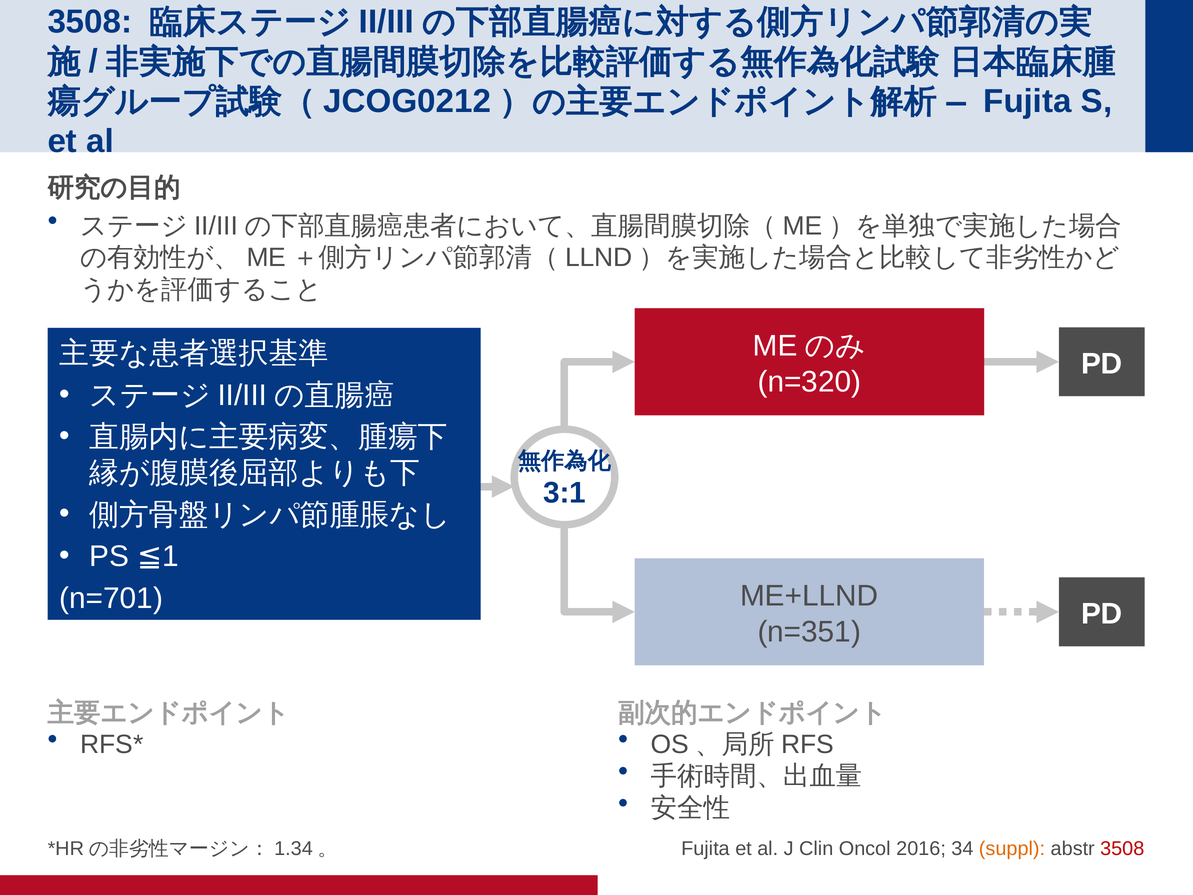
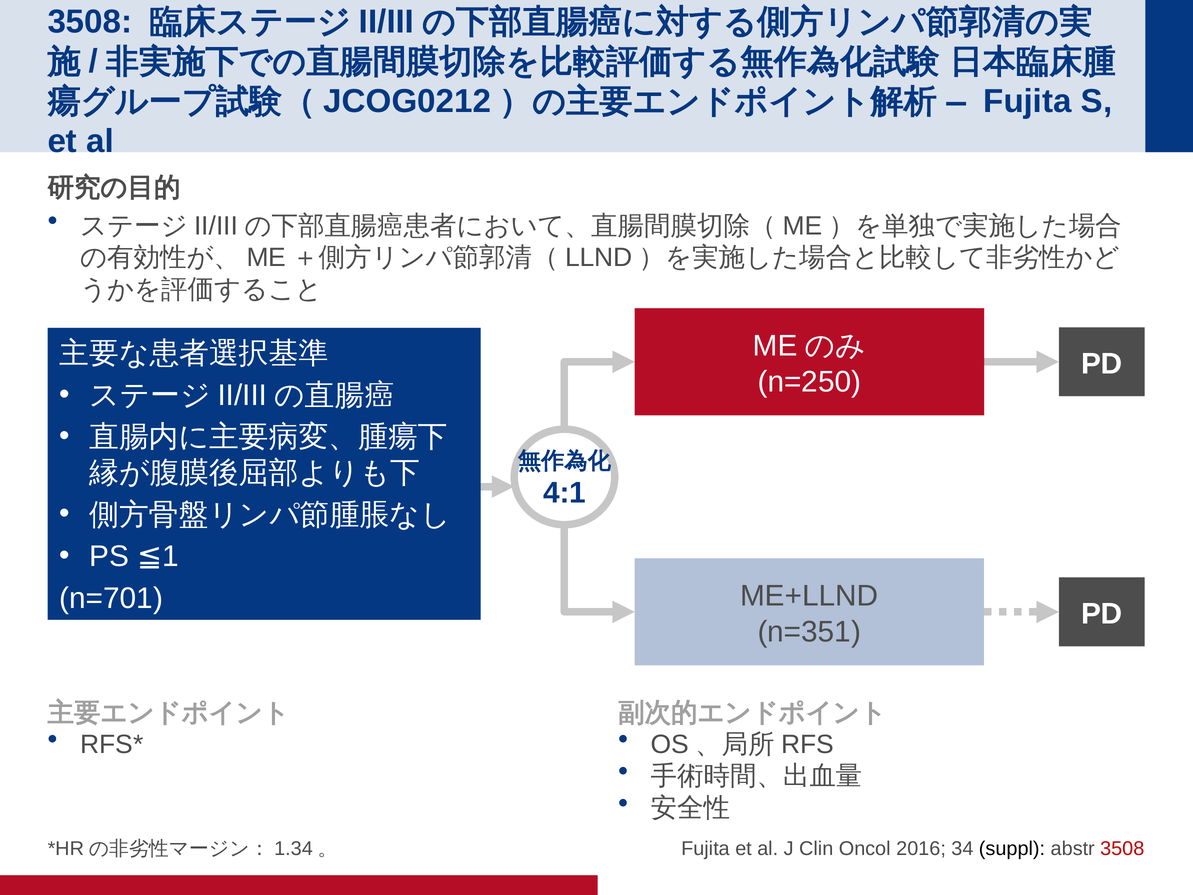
n=320: n=320 -> n=250 (809, 382)
3:1: 3:1 -> 4:1 (565, 493)
suppl colour: orange -> black (1012, 848)
